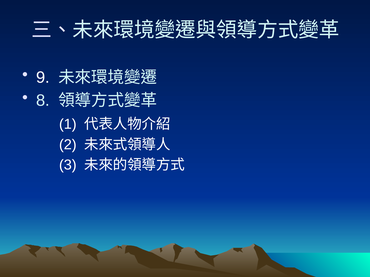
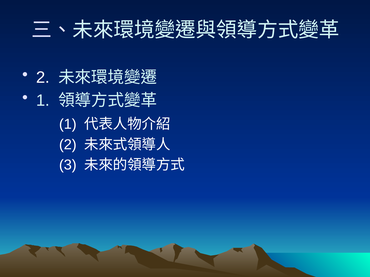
9: 9 -> 2 (43, 78)
8: 8 -> 1 (43, 101)
